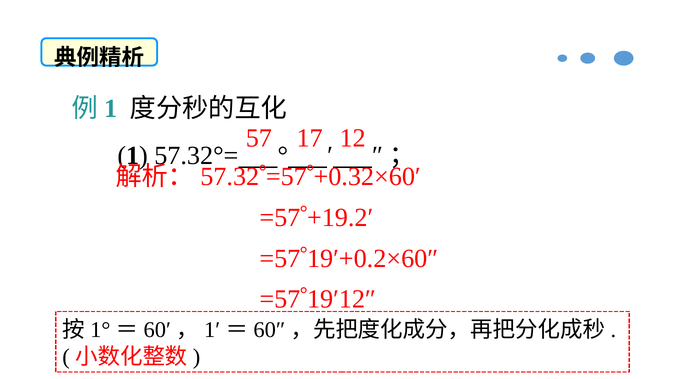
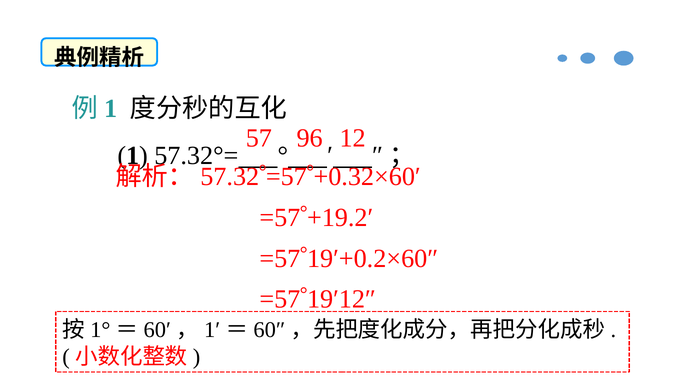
17: 17 -> 96 (310, 138)
